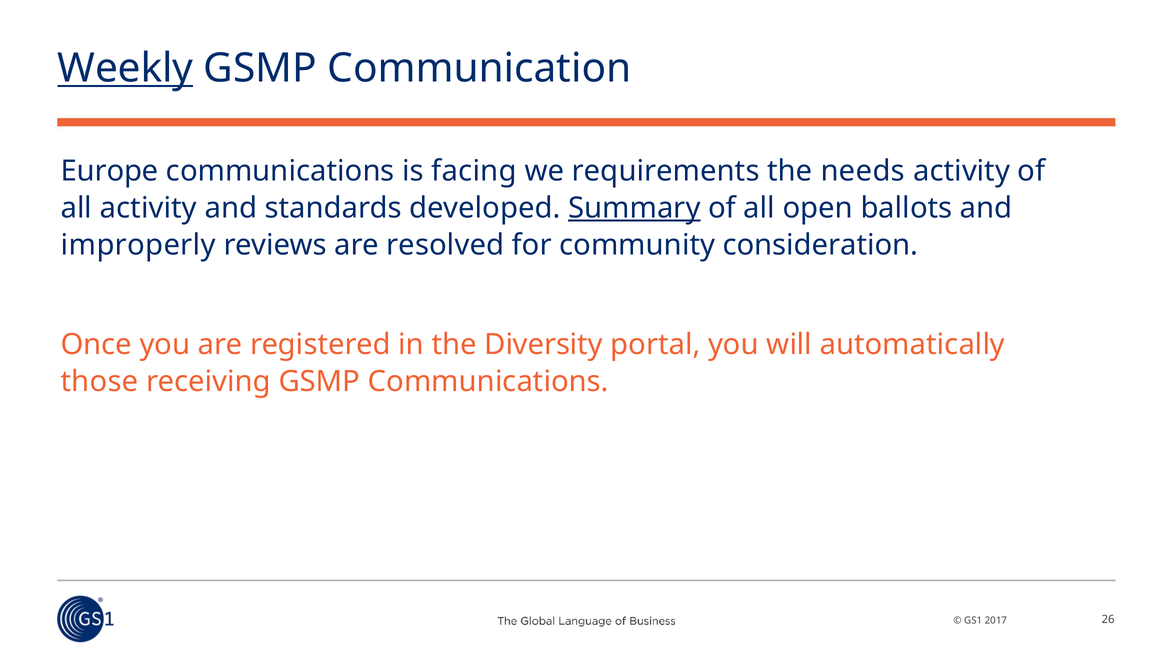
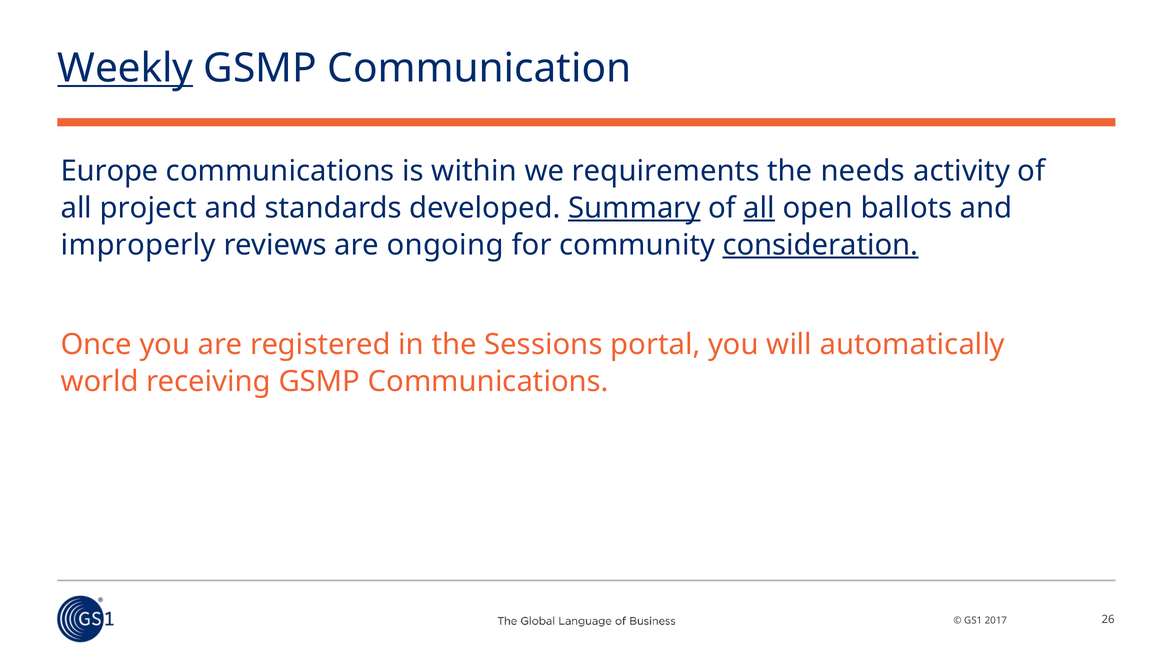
facing: facing -> within (474, 171)
all activity: activity -> project (148, 208)
all underline: none -> present (759, 208)
resolved: resolved -> ongoing (445, 245)
consideration underline: none -> present (820, 245)
Diversity: Diversity -> Sessions (543, 345)
those: those -> world (100, 382)
